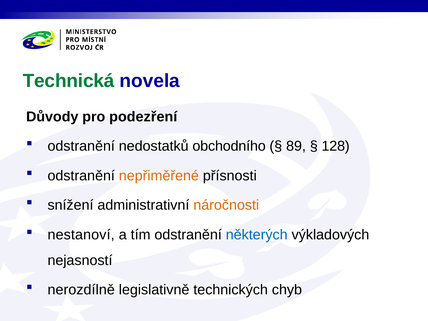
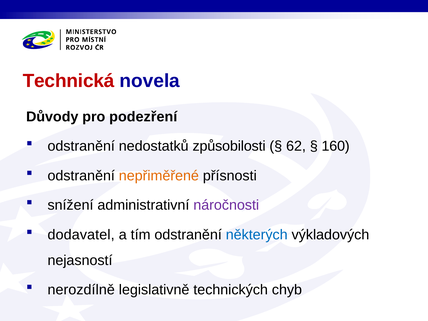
Technická colour: green -> red (69, 81)
obchodního: obchodního -> způsobilosti (229, 146)
89: 89 -> 62 (296, 146)
128: 128 -> 160 (336, 146)
náročnosti colour: orange -> purple (226, 205)
nestanoví: nestanoví -> dodavatel (81, 235)
